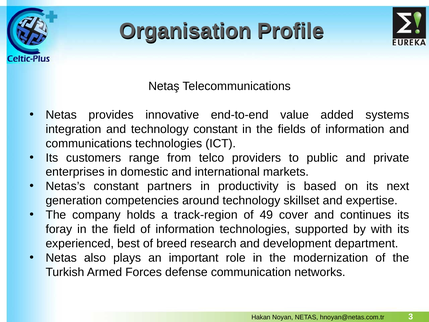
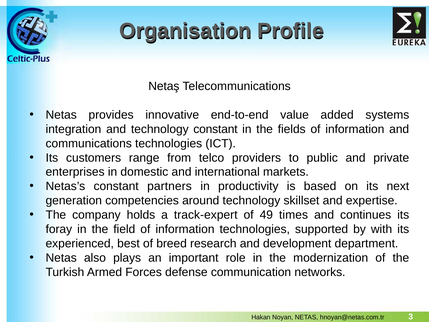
track-region: track-region -> track-expert (206, 215)
cover: cover -> times (294, 215)
